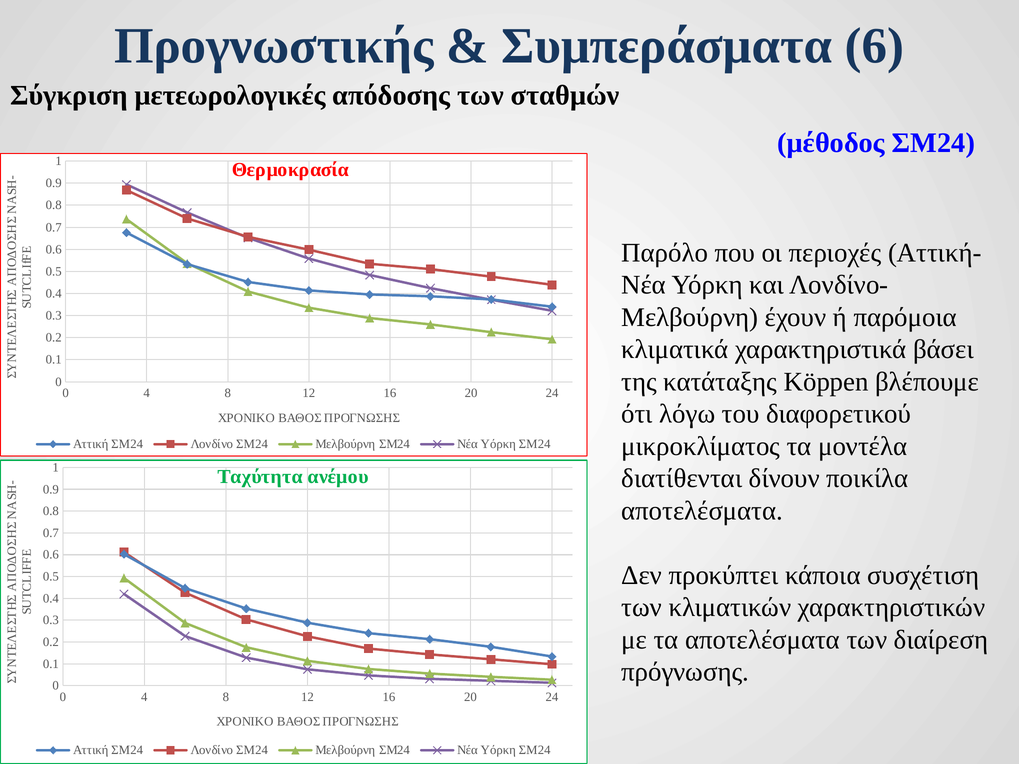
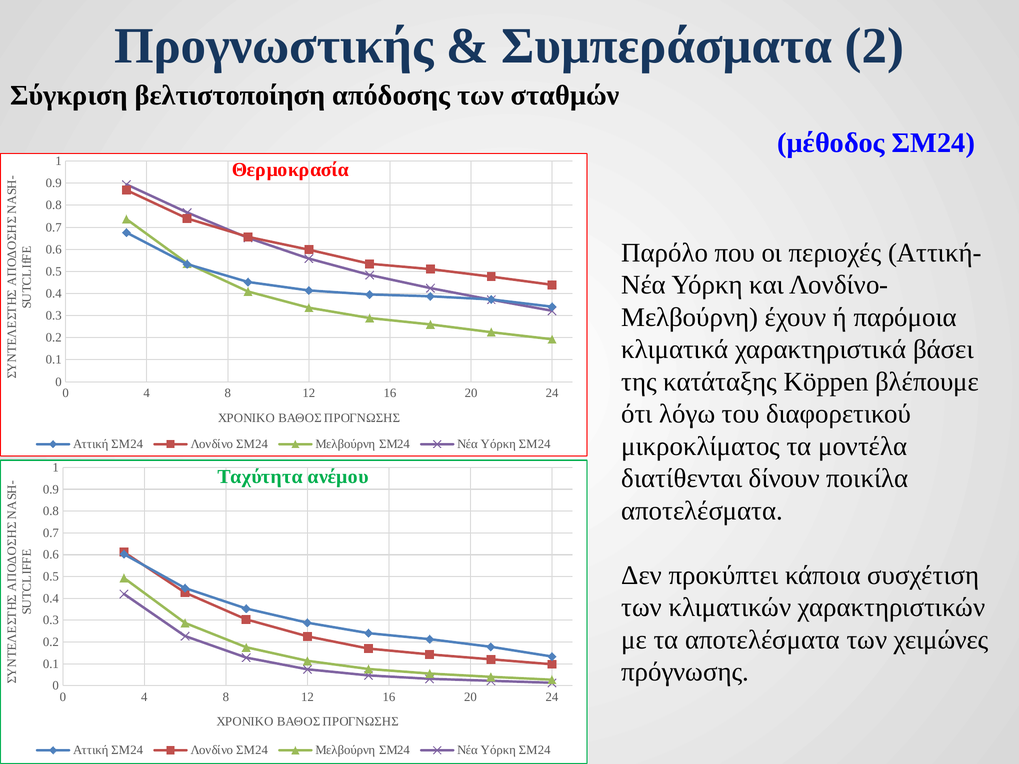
6: 6 -> 2 (874, 46)
μετεωρολογικές: μετεωρολογικές -> βελτιστοποίηση (230, 95)
διαίρεση: διαίρεση -> χειμώνες (941, 640)
